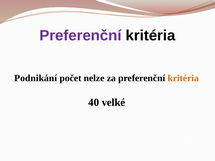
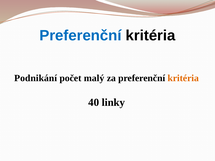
Preferenční colour: purple -> blue (80, 36)
nelze: nelze -> malý (94, 78)
velké: velké -> linky (113, 103)
